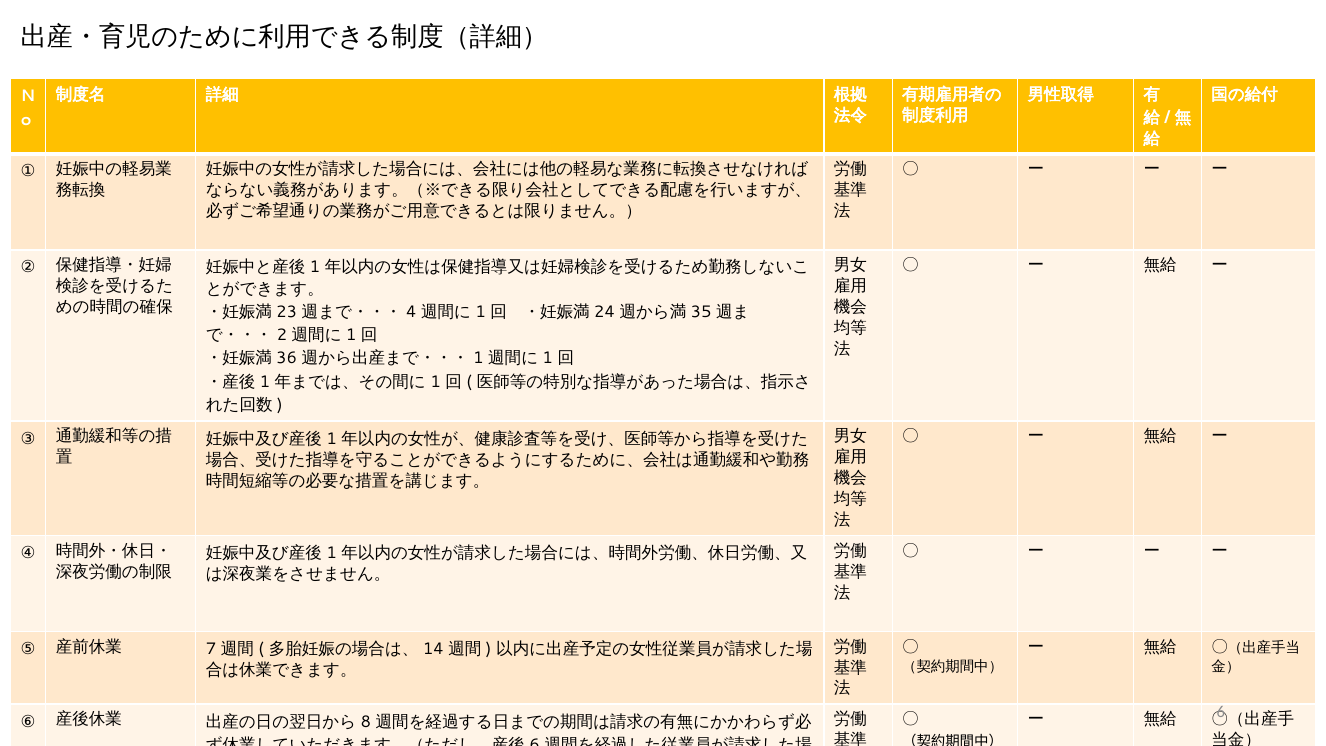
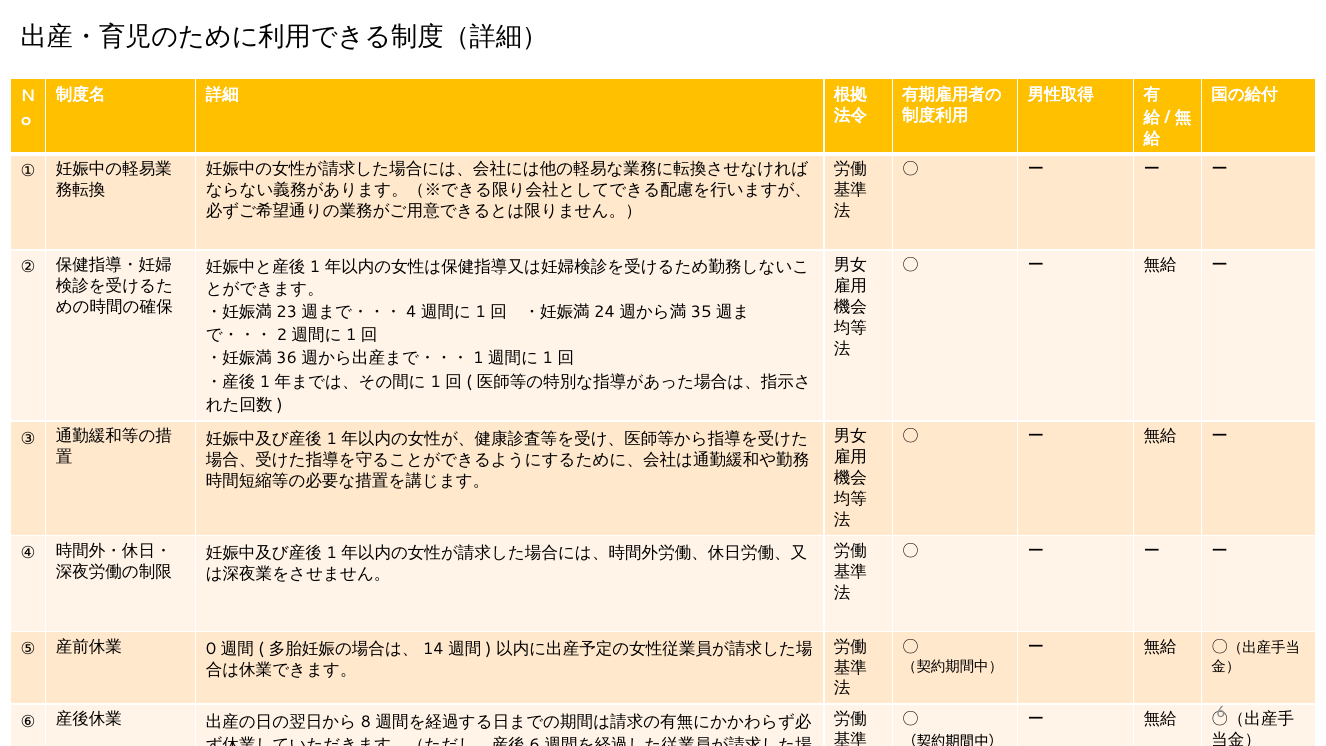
7: 7 -> 0 (211, 649)
